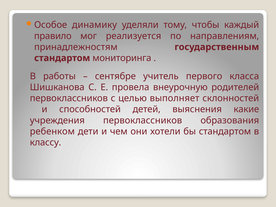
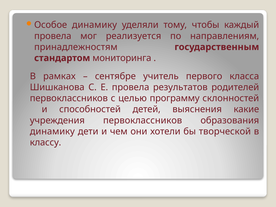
правило: правило -> провела (53, 36)
работы: работы -> рамках (59, 76)
внеурочную: внеурочную -> результатов (180, 87)
выполняет: выполняет -> программу (175, 98)
ребенком: ребенком -> динамику (52, 131)
бы стандартом: стандартом -> творческой (225, 131)
